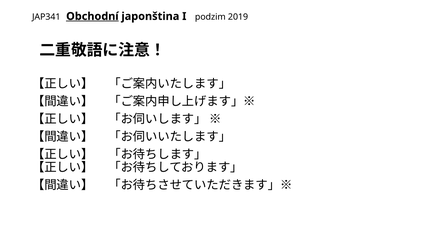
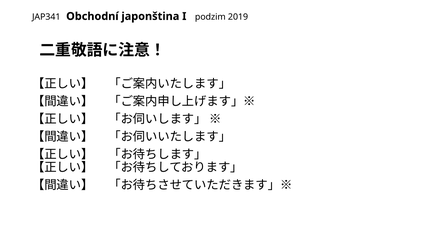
Obchodní underline: present -> none (92, 16)
